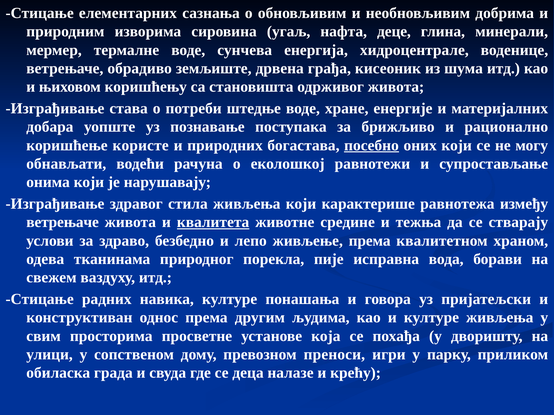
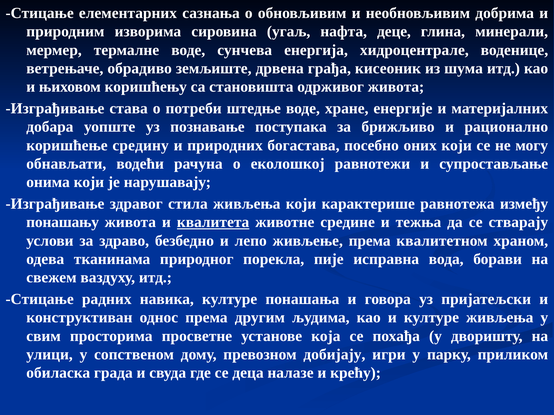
користе: користе -> средину (141, 145)
посебно underline: present -> none (371, 145)
ветрењаче: ветрењаче -> понашању (63, 222)
преноси: преноси -> добијају (334, 355)
